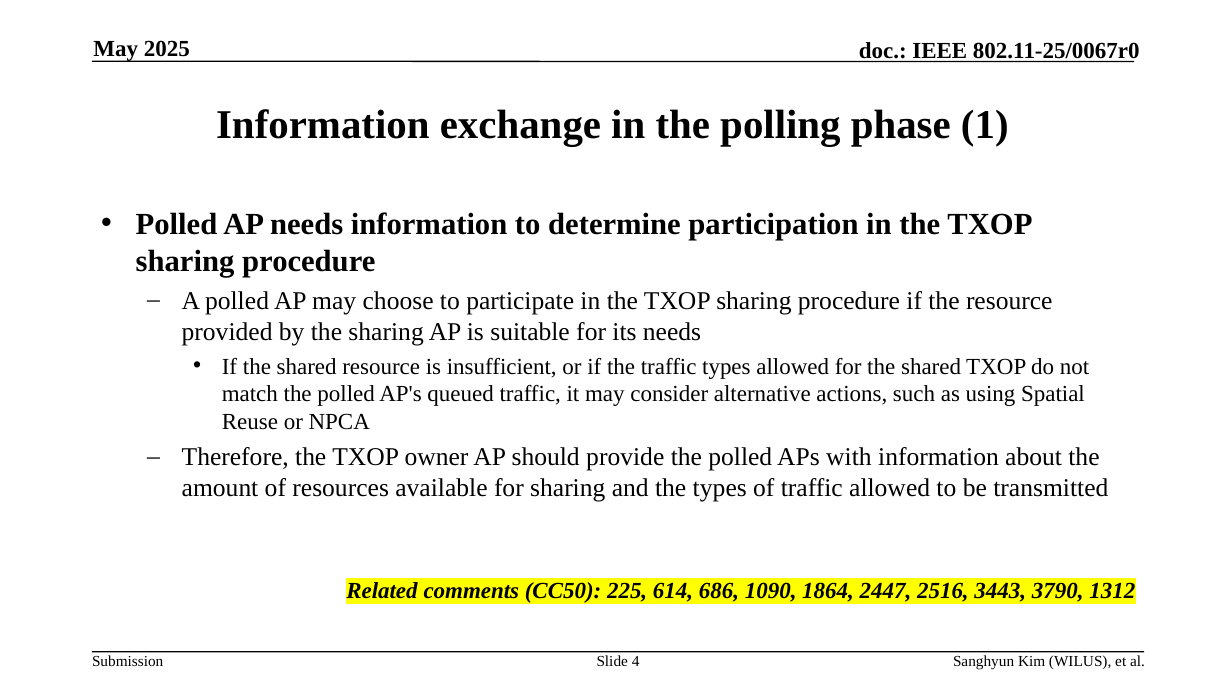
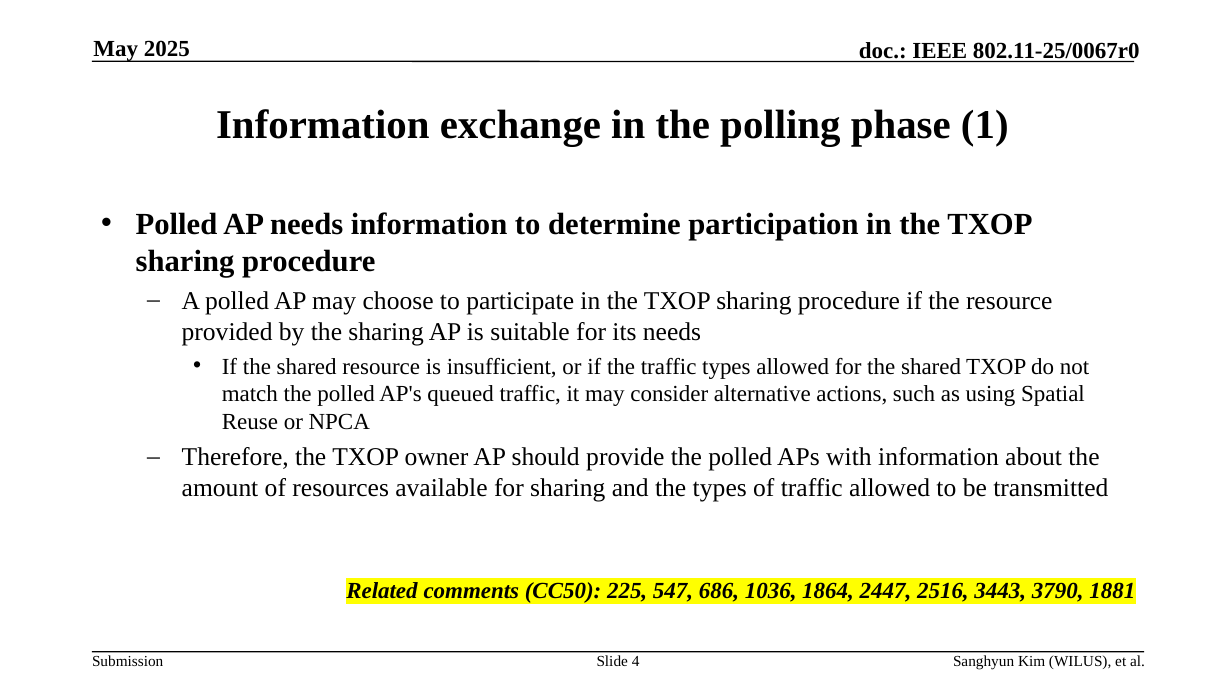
614: 614 -> 547 (673, 591)
1090: 1090 -> 1036 (771, 591)
1312: 1312 -> 1881 (1112, 591)
